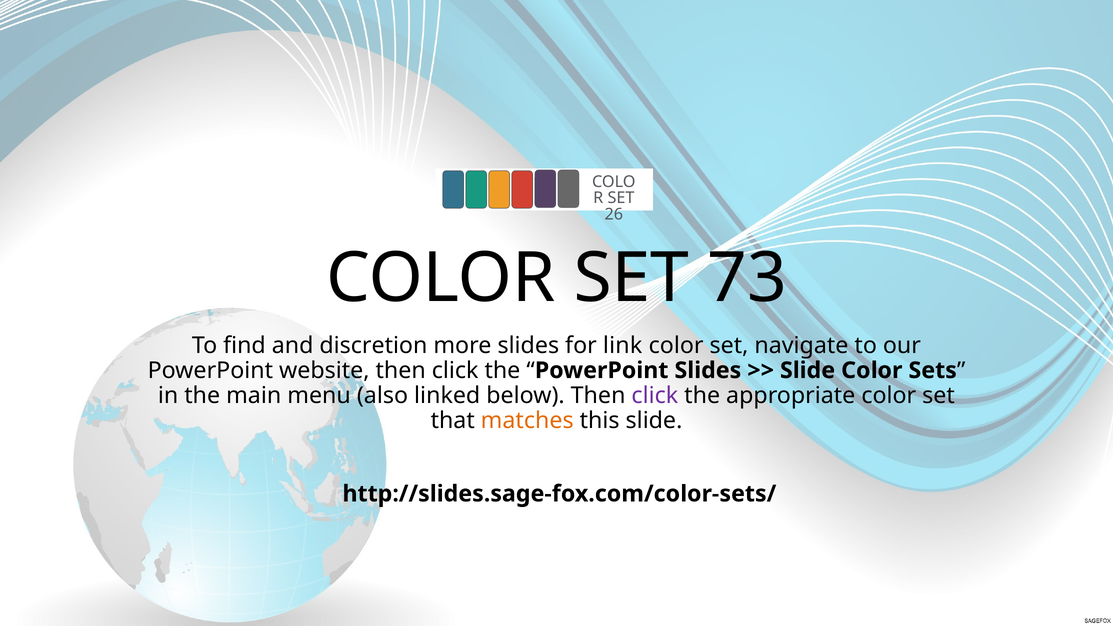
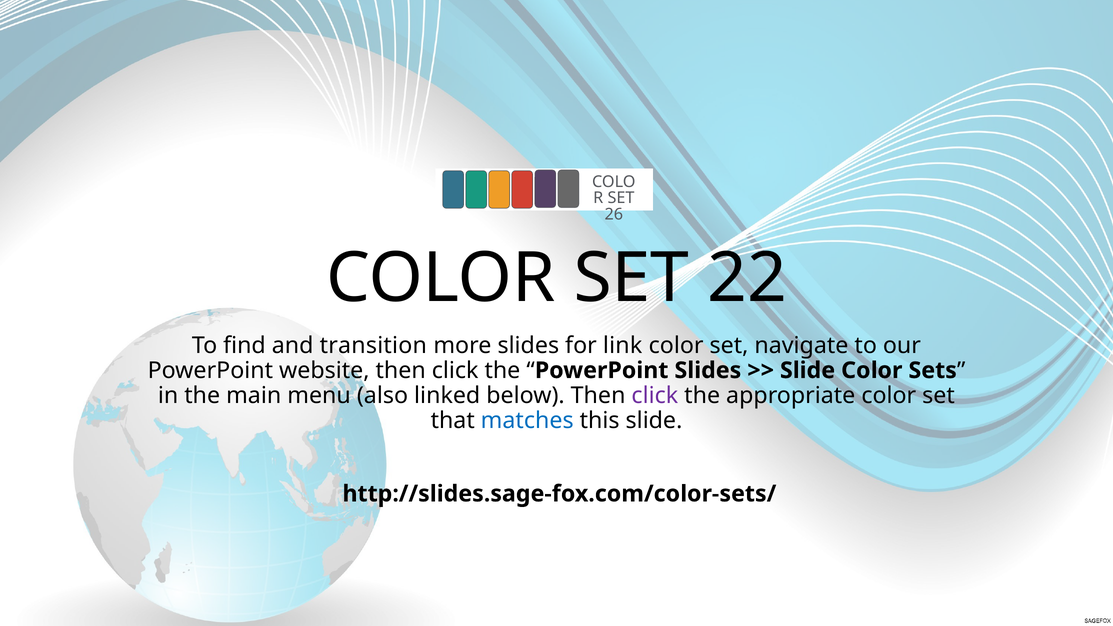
73: 73 -> 22 (747, 278)
discretion: discretion -> transition (373, 345)
matches colour: orange -> blue (527, 421)
